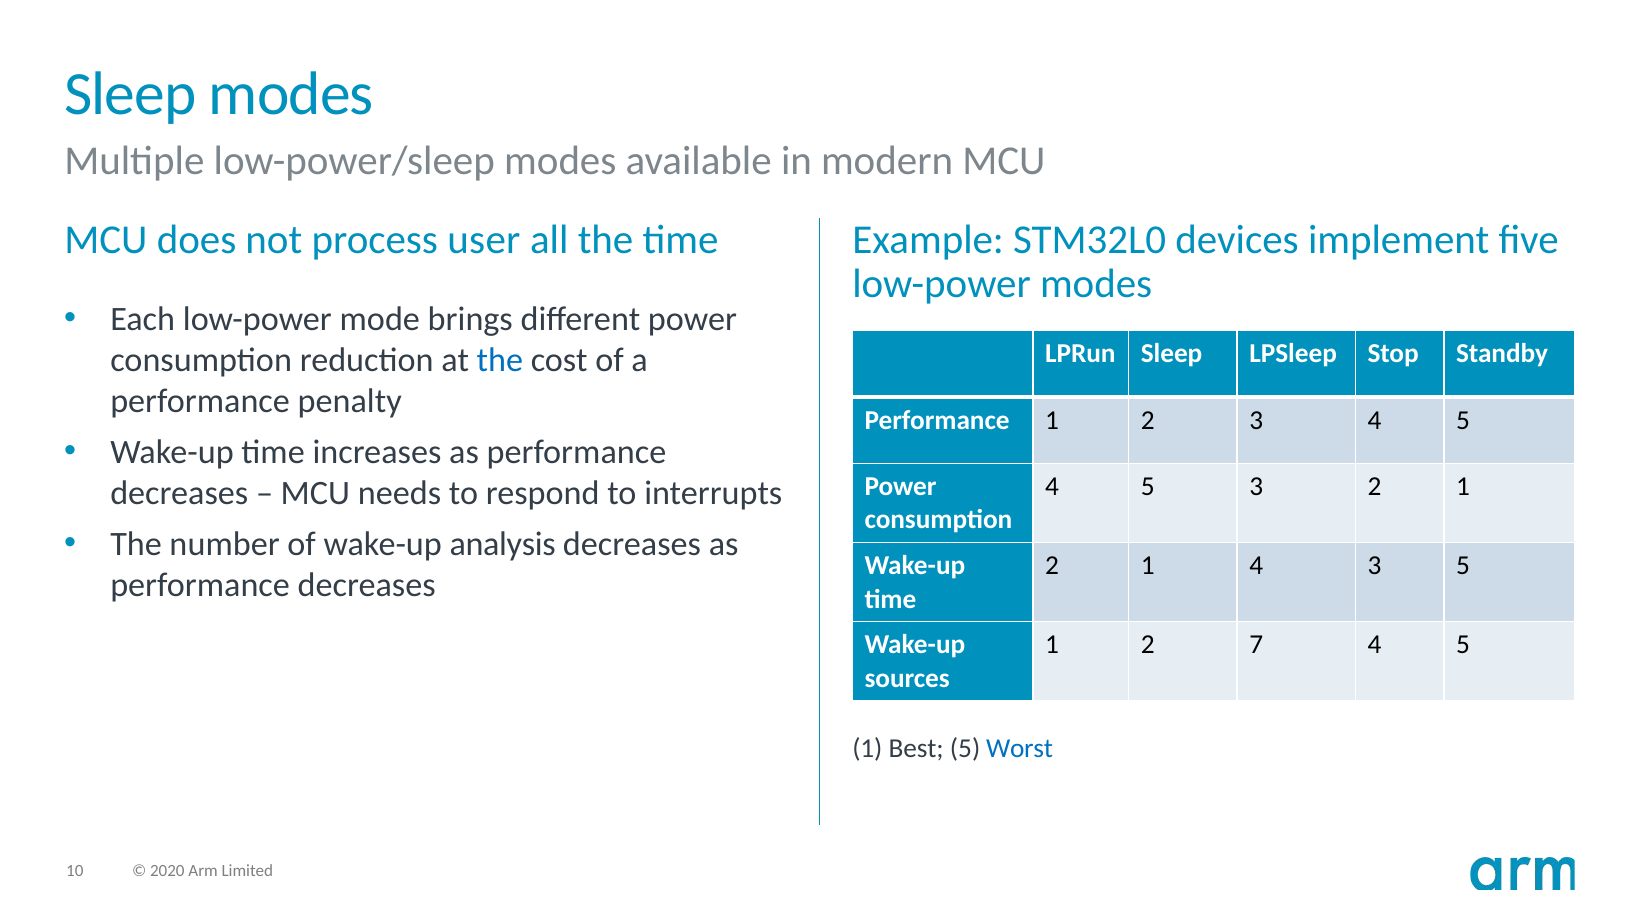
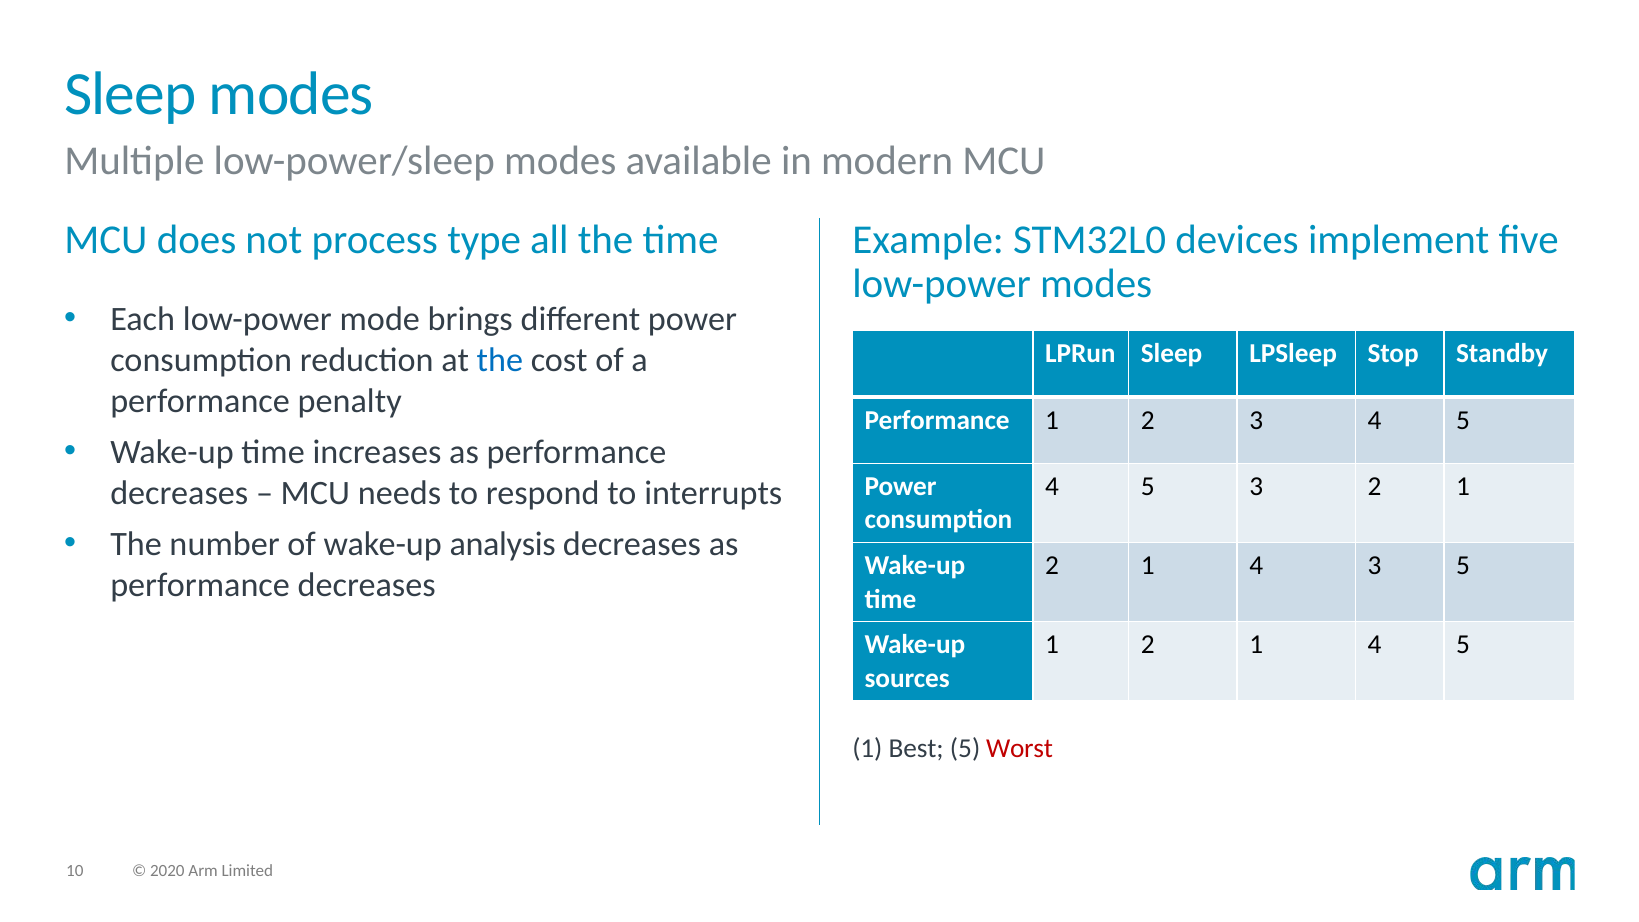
user: user -> type (484, 240)
1 2 7: 7 -> 1 (1256, 645)
Worst colour: blue -> red (1019, 749)
